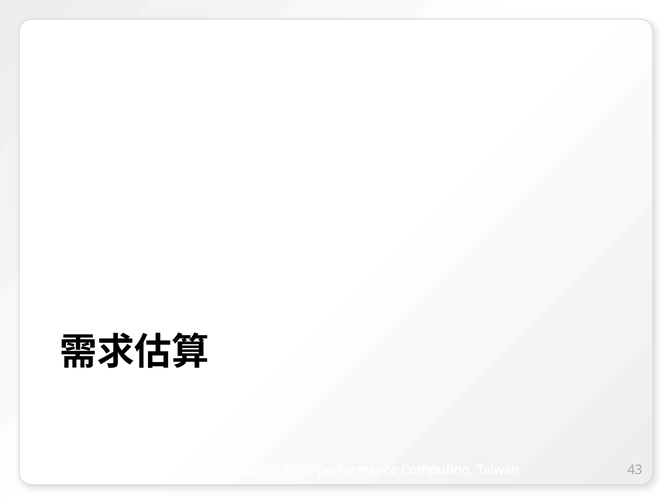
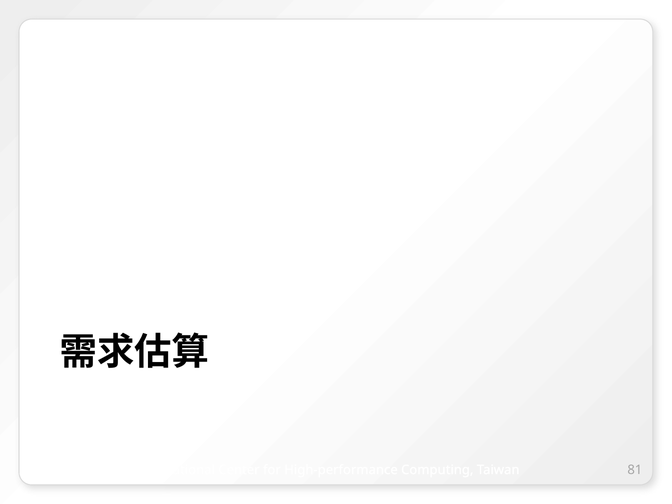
43: 43 -> 81 (635, 470)
